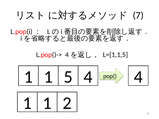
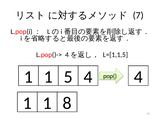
2: 2 -> 8 (67, 103)
